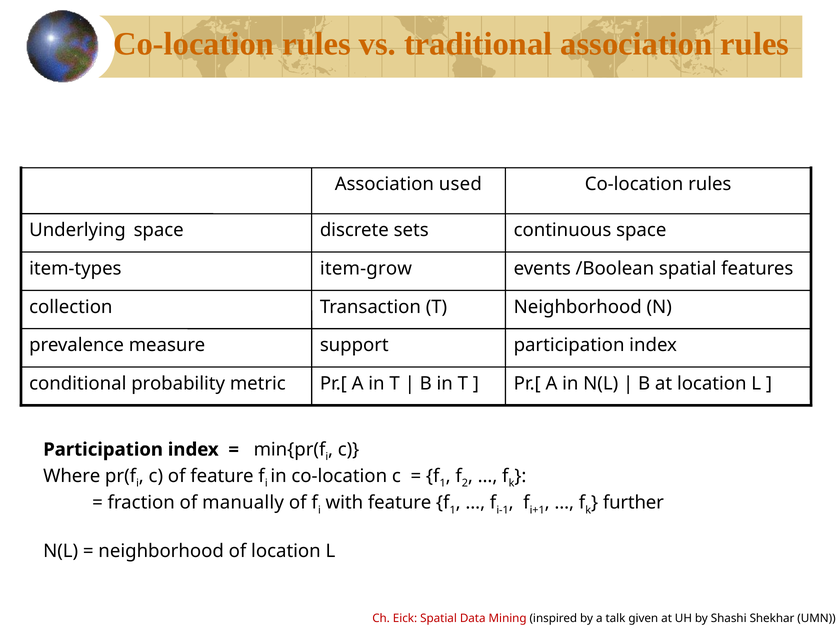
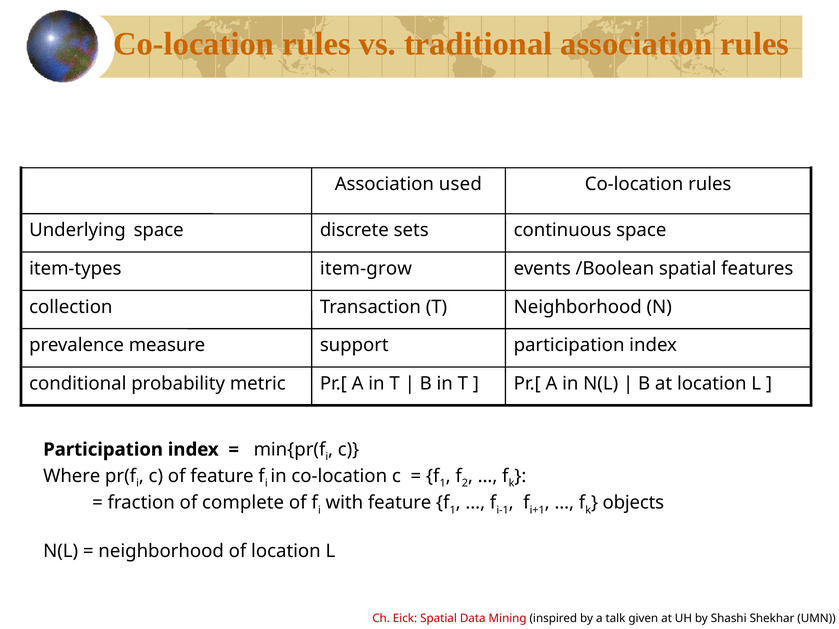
manually: manually -> complete (243, 503)
further: further -> objects (633, 503)
